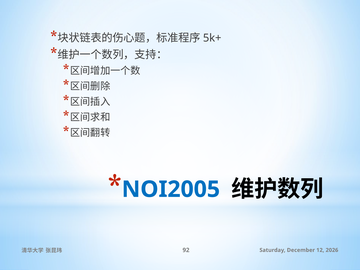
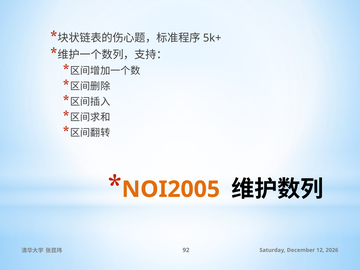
NOI2005 colour: blue -> orange (171, 189)
